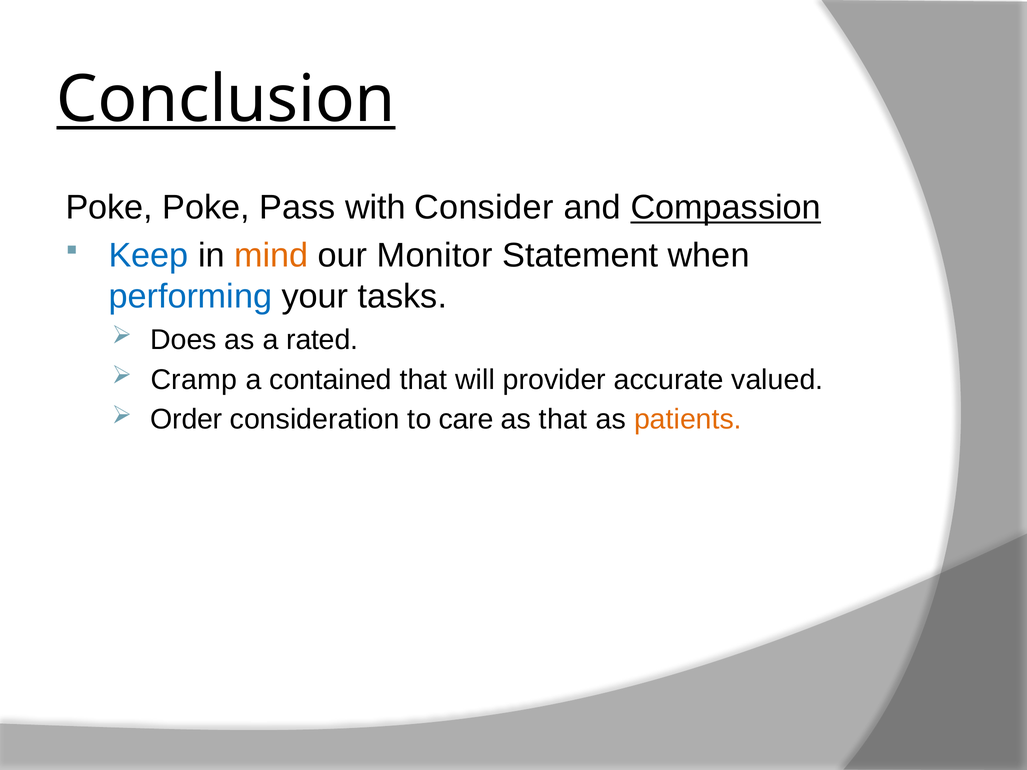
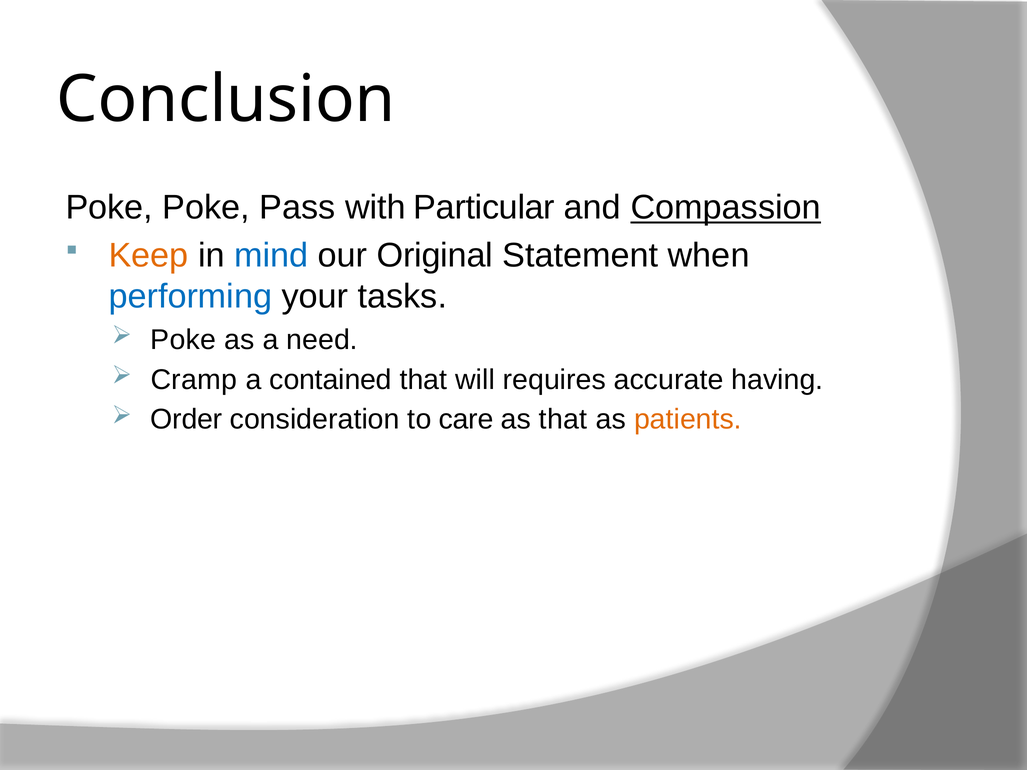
Conclusion underline: present -> none (226, 100)
Consider: Consider -> Particular (484, 208)
Keep colour: blue -> orange (149, 256)
mind colour: orange -> blue (271, 256)
Monitor: Monitor -> Original (435, 256)
Does: Does -> Poke (183, 340)
rated: rated -> need (322, 340)
provider: provider -> requires (554, 380)
valued: valued -> having (777, 380)
